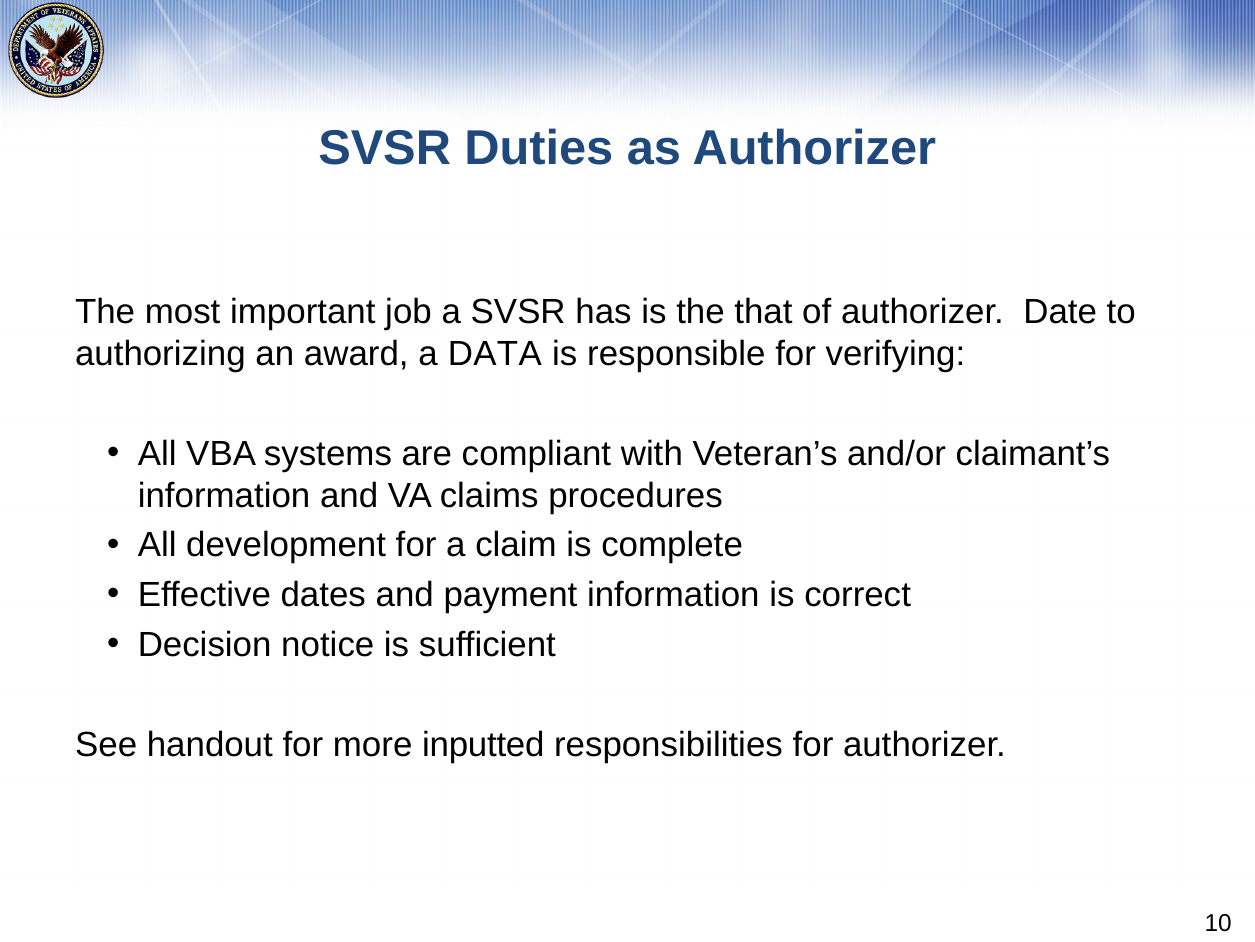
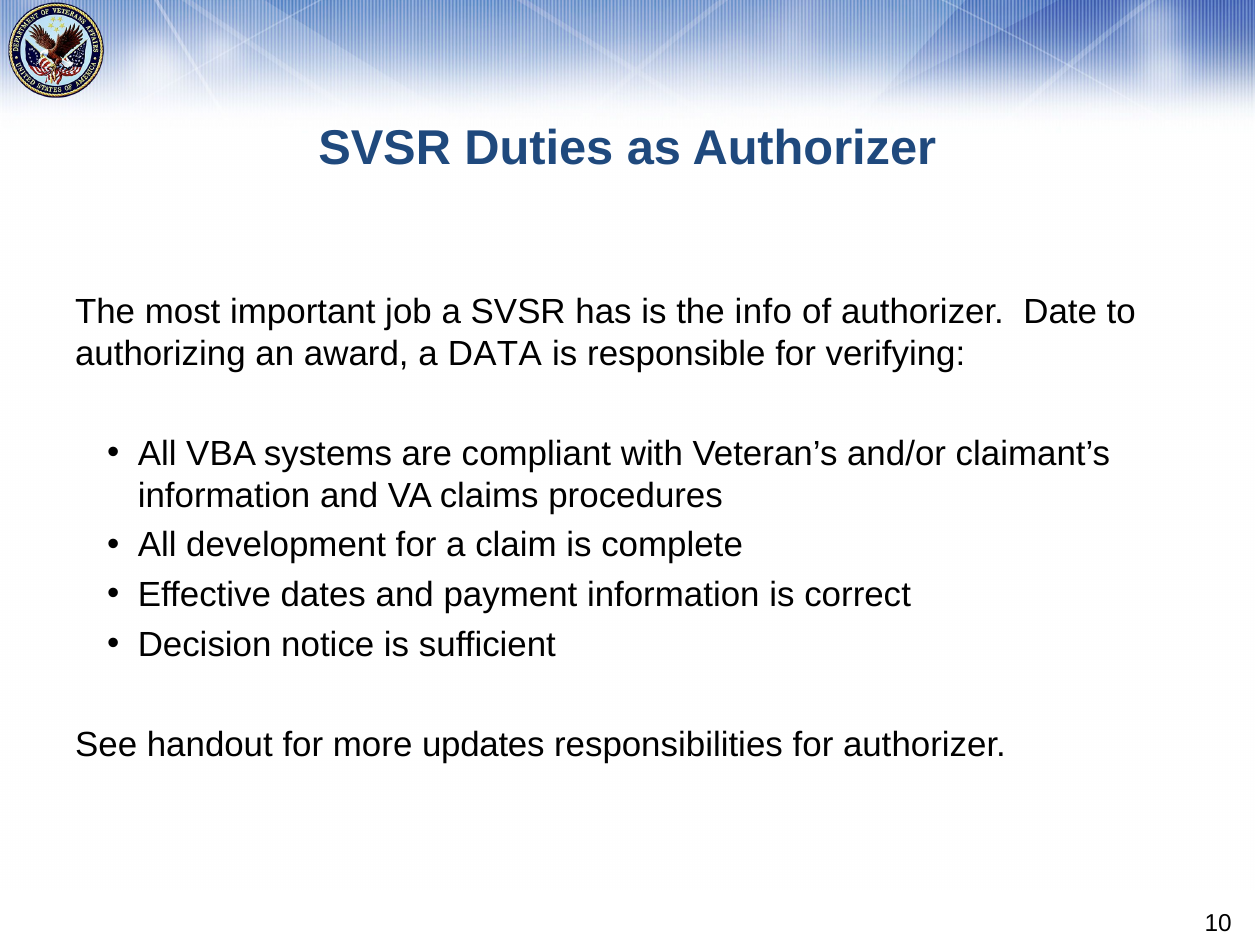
that: that -> info (763, 312)
inputted: inputted -> updates (483, 744)
